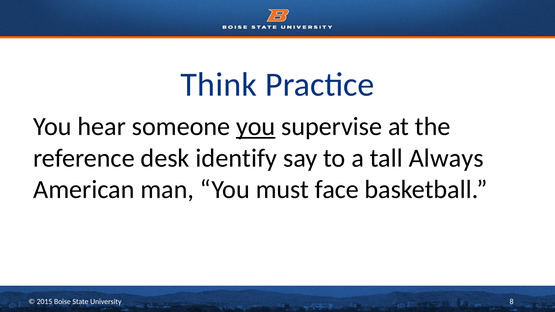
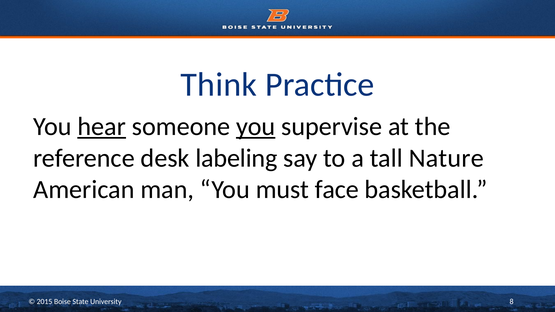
hear underline: none -> present (102, 127)
identify: identify -> labeling (236, 158)
Always: Always -> Nature (446, 158)
